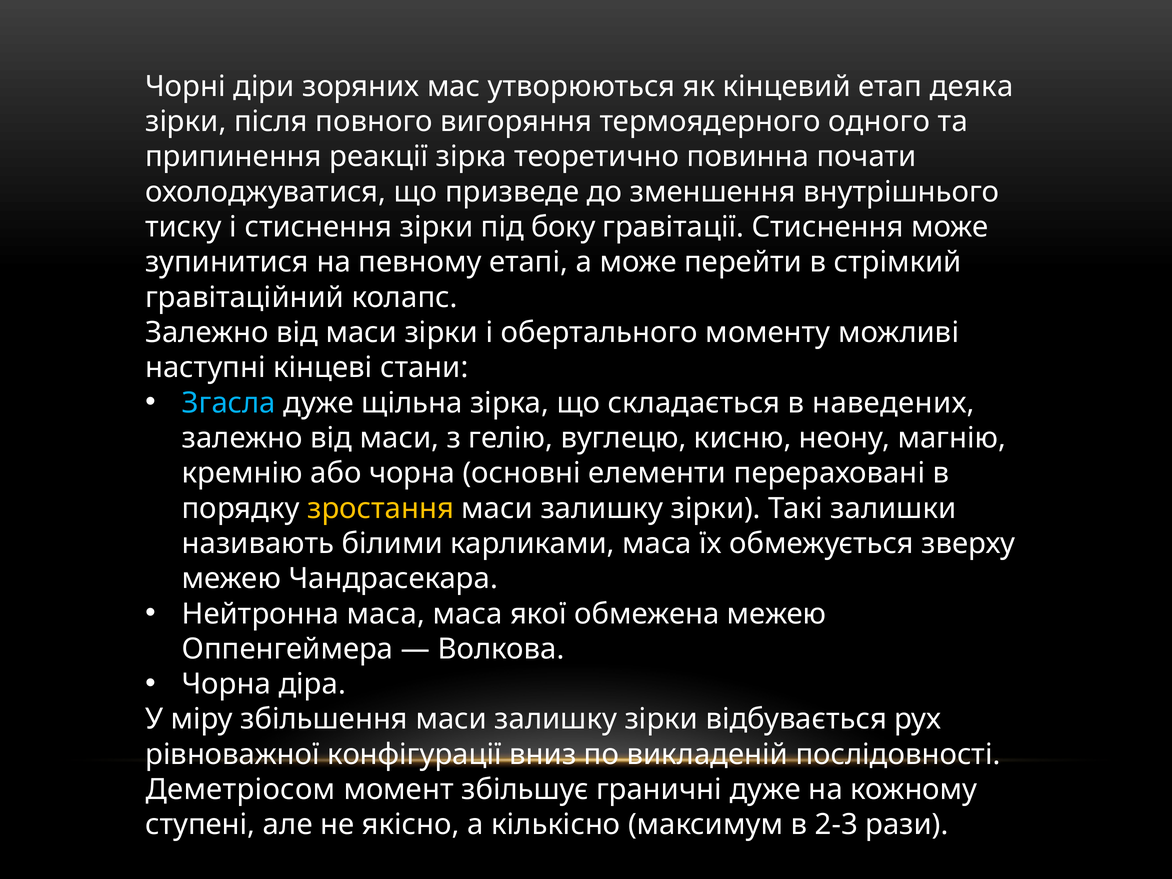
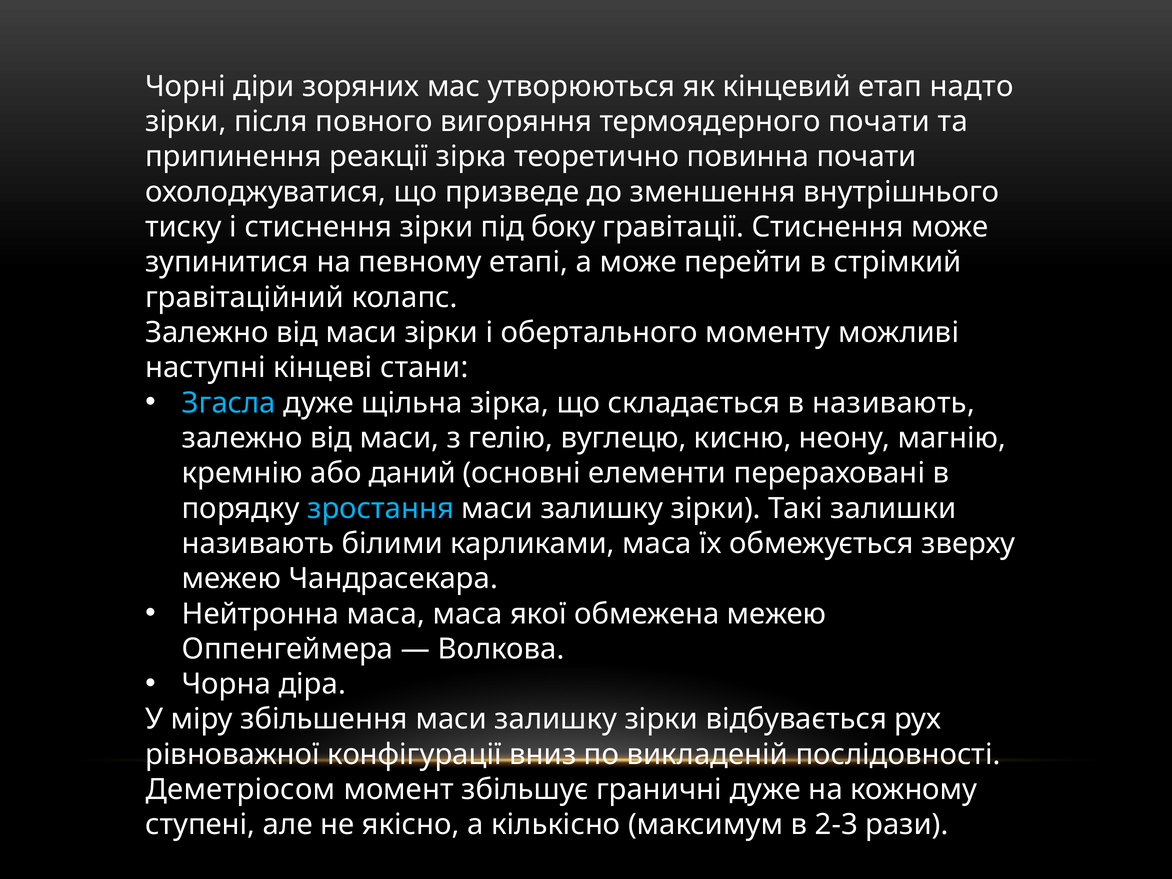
деяка: деяка -> надто (972, 86)
термоядерного одного: одного -> почати (879, 122)
в наведених: наведених -> називають (894, 403)
або чорна: чорна -> даний (412, 473)
зростання colour: yellow -> light blue (381, 508)
